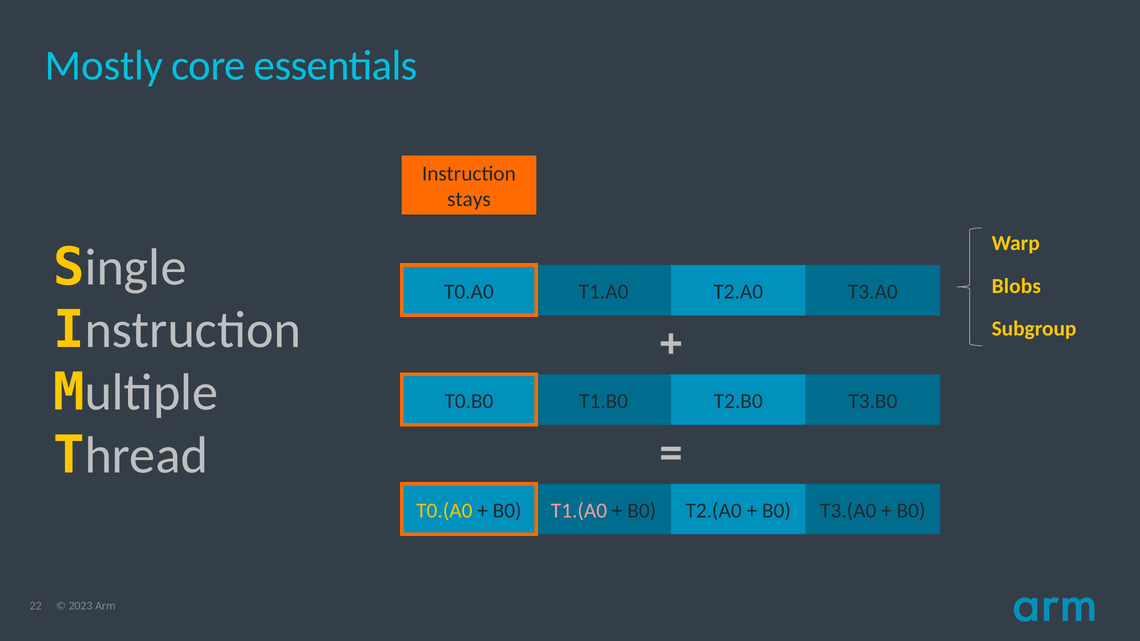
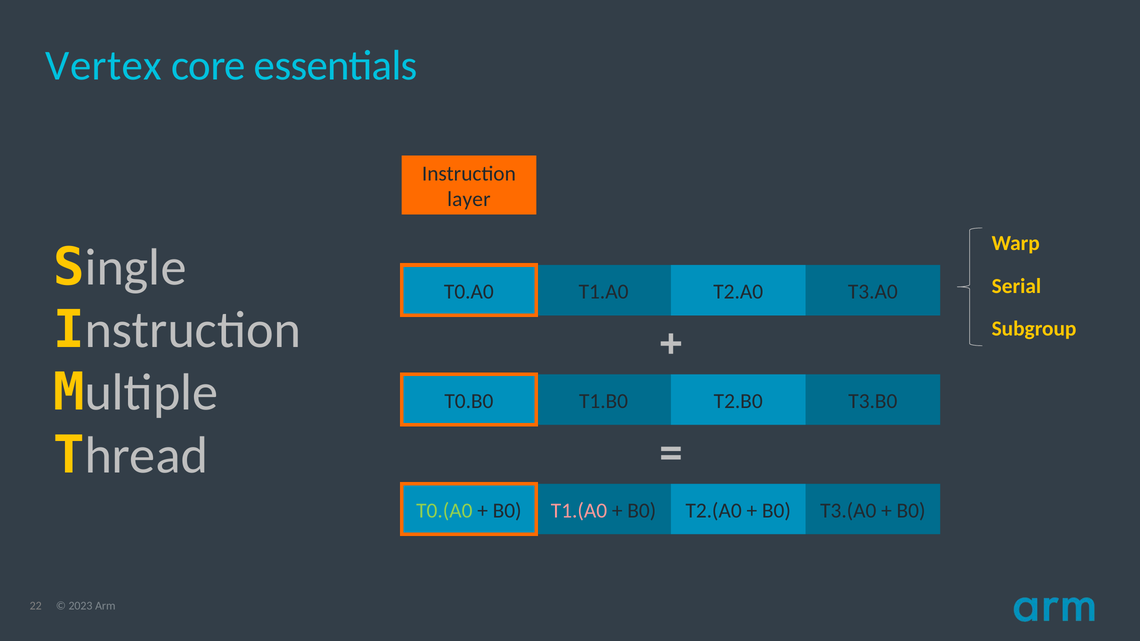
Mostly: Mostly -> Vertex (104, 66)
stays: stays -> layer (469, 199)
Blobs: Blobs -> Serial (1016, 286)
T0.(A0 colour: yellow -> light green (444, 511)
